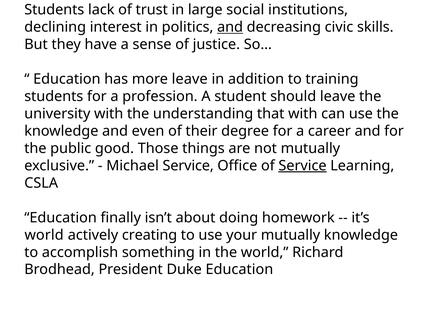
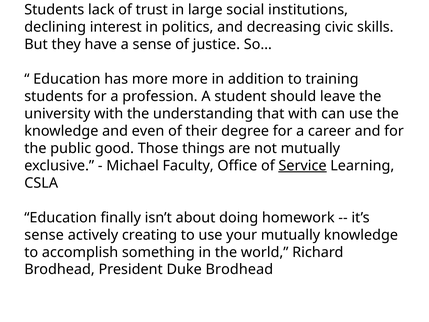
and underline: present -> none (230, 27)
more leave: leave -> more (190, 79)
Michael Service: Service -> Faculty (188, 166)
world: world -> sense (44, 235)
Duke Education: Education -> Brodhead (239, 269)
